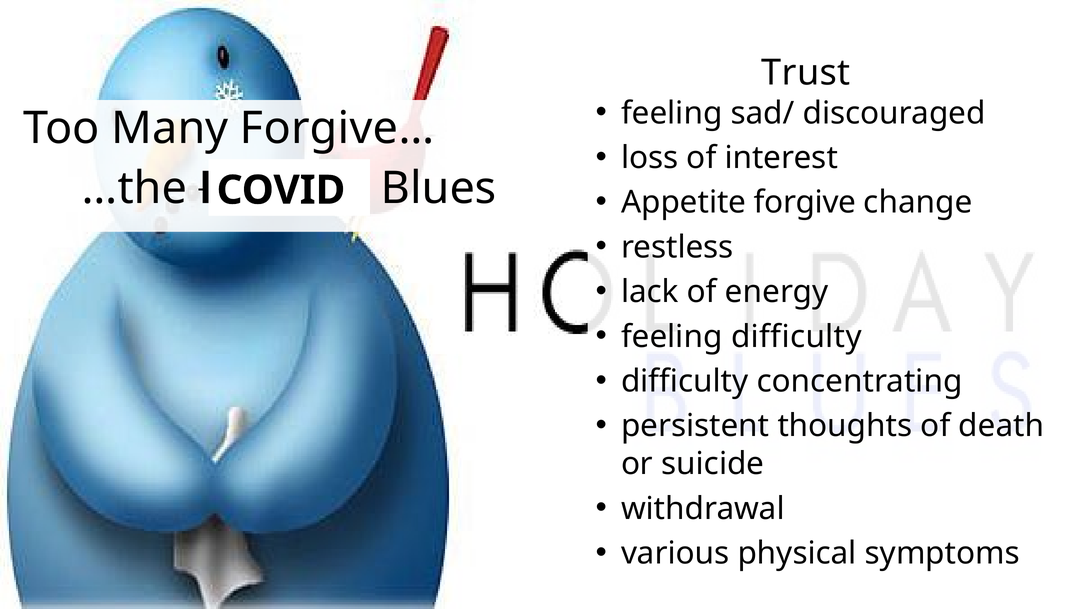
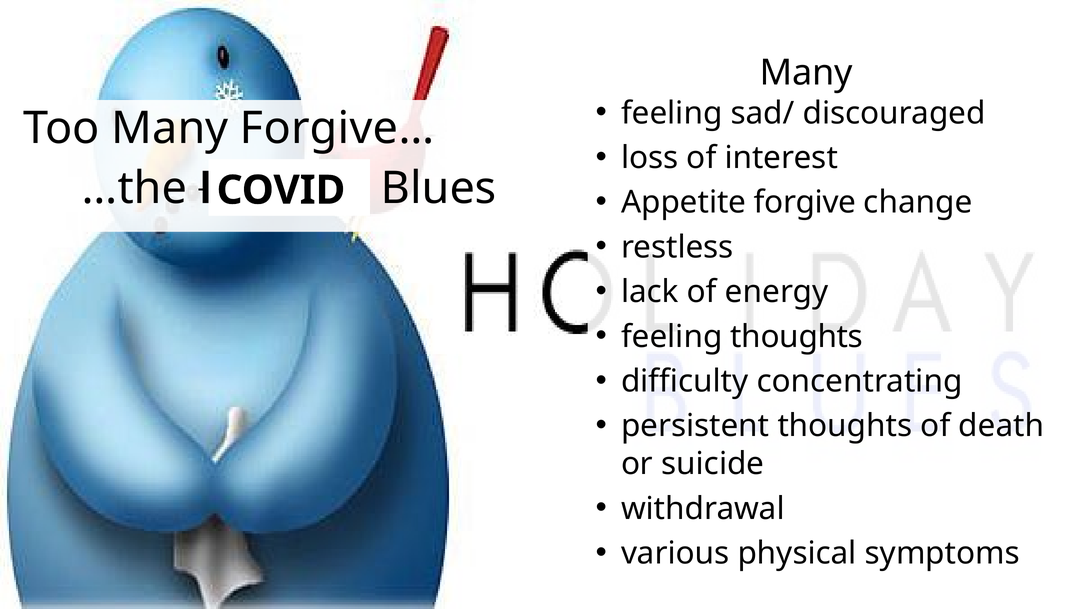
Trust: Trust -> Many (806, 73)
feeling difficulty: difficulty -> thoughts (797, 336)
